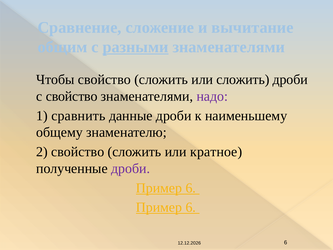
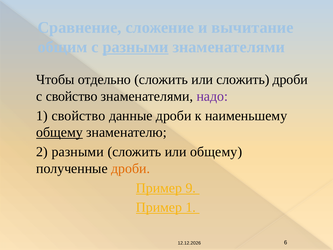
Чтобы свойство: свойство -> отдельно (104, 79)
1 сравнить: сравнить -> свойство (78, 116)
общему underline: none -> present (59, 132)
2 свойство: свойство -> разными (78, 152)
или кратное: кратное -> общему (216, 152)
дроби colour: purple -> orange (131, 168)
6: 6 -> 9 (191, 188)
6: 6 -> 1 (191, 207)
